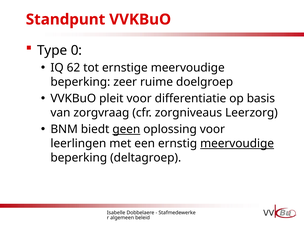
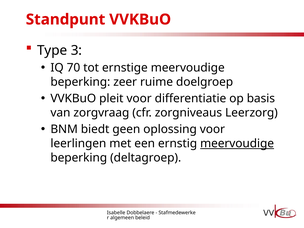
0: 0 -> 3 (76, 50)
62: 62 -> 70 (73, 68)
geen underline: present -> none (126, 129)
